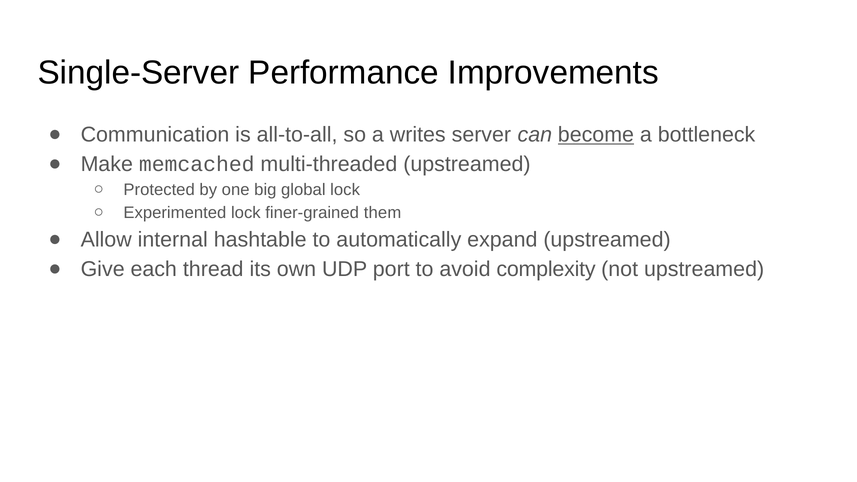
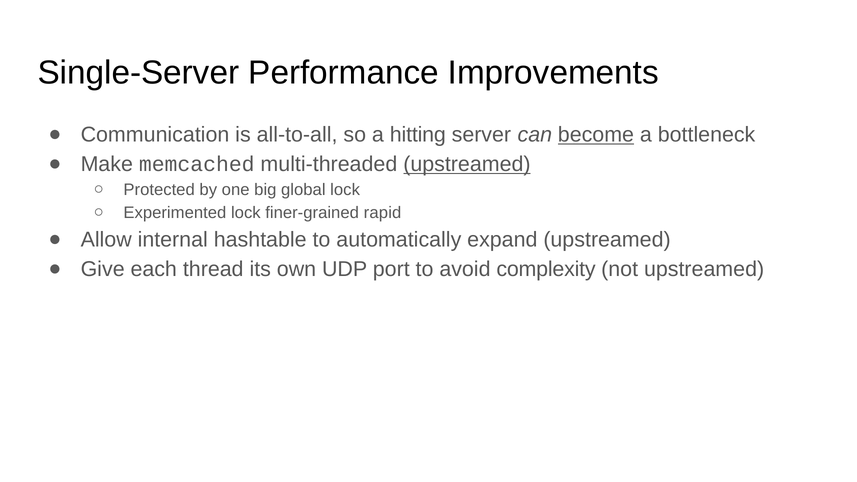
writes: writes -> hitting (418, 135)
upstreamed underline: none -> present (467, 164)
them: them -> rapid (383, 213)
